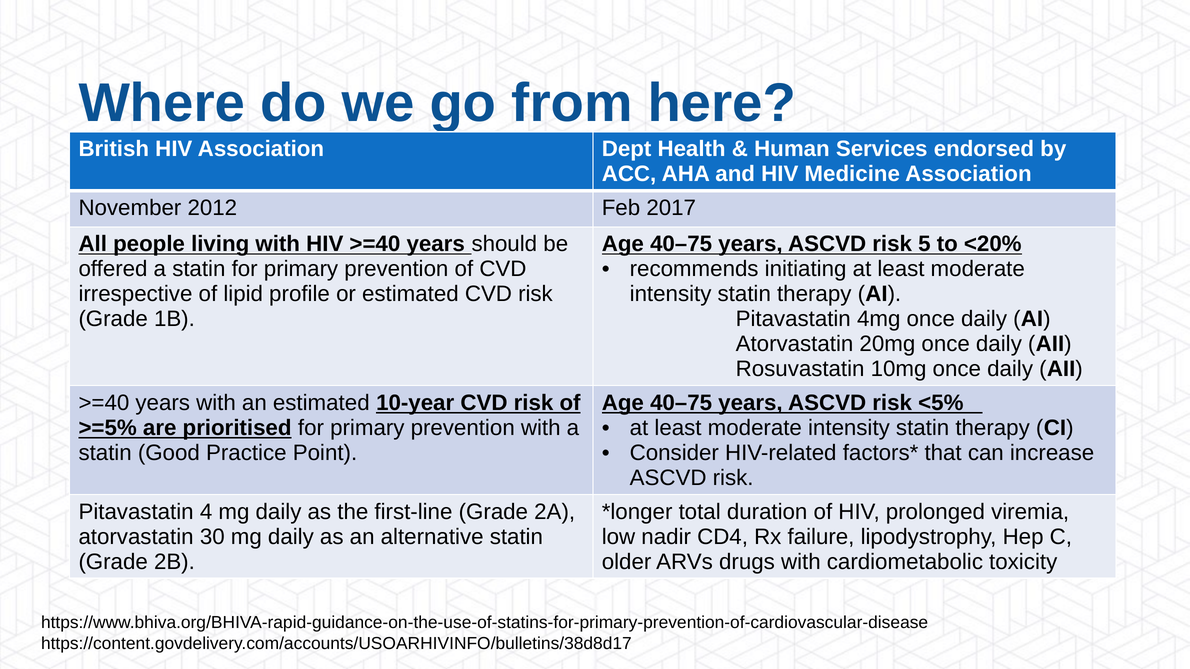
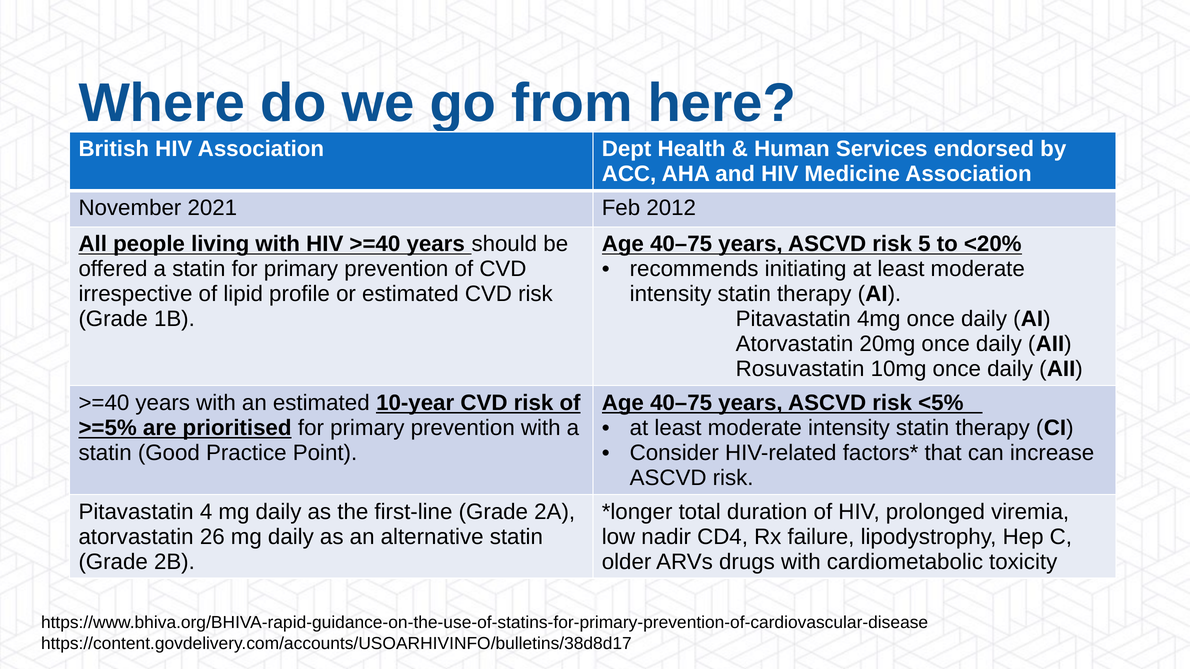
2012: 2012 -> 2021 (212, 208)
2017: 2017 -> 2012 (671, 208)
30: 30 -> 26 (212, 537)
